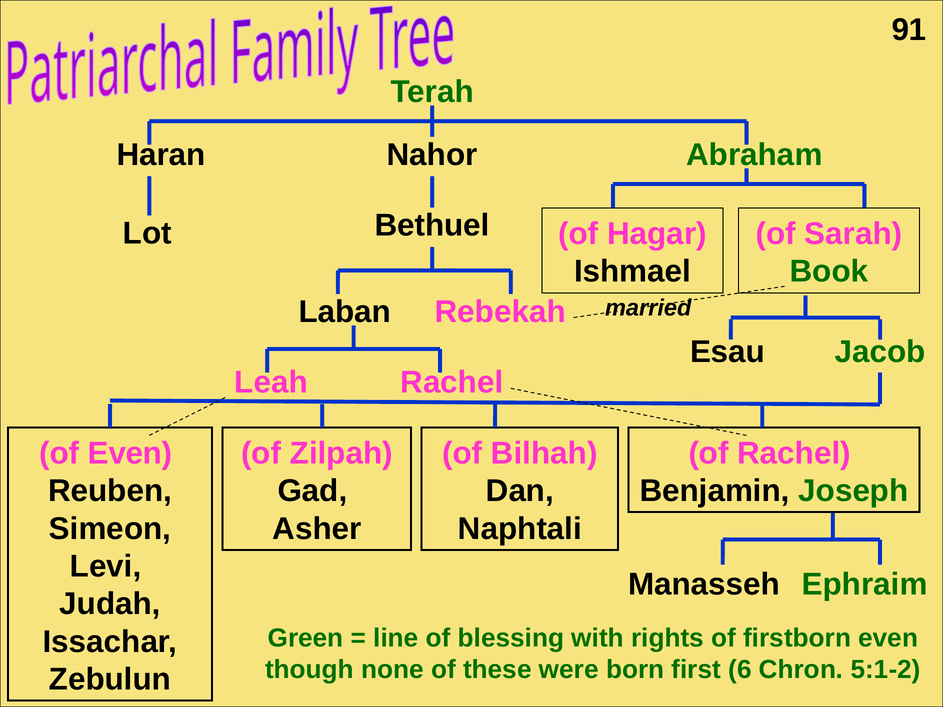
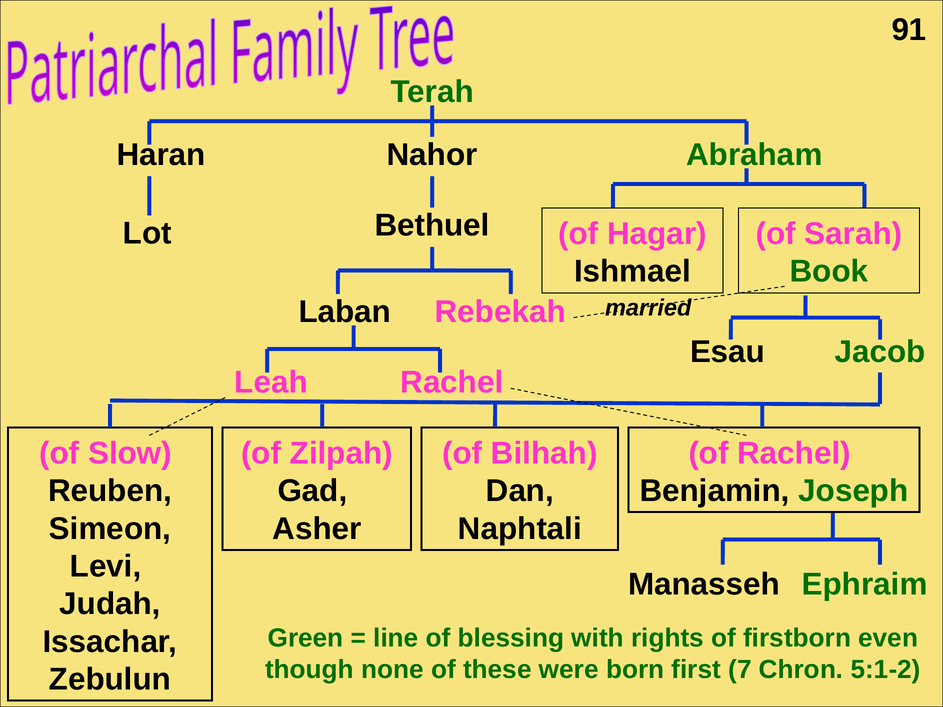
of Even: Even -> Slow (130, 453)
6: 6 -> 7 (740, 670)
